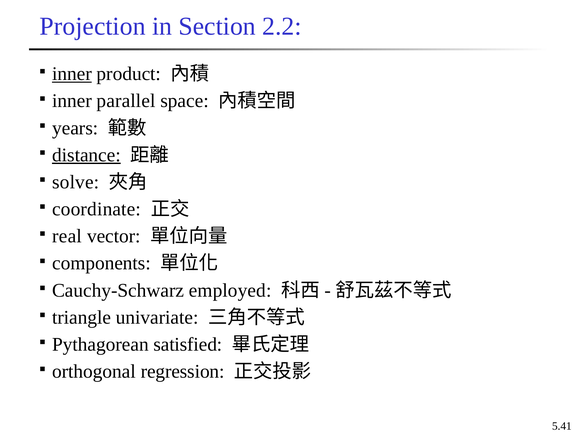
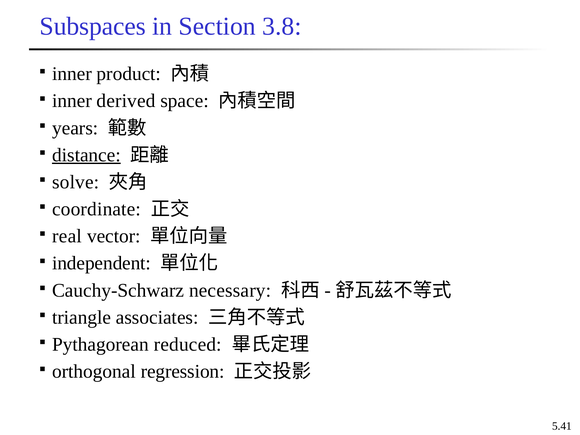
Projection: Projection -> Subspaces (93, 26)
2.2: 2.2 -> 3.8 (282, 26)
inner underline: present -> none (72, 74)
parallel: parallel -> derived (126, 101)
components: components -> independent (102, 263)
employed: employed -> necessary (230, 290)
univariate: univariate -> associates (157, 317)
satisfied: satisfied -> reduced (188, 344)
